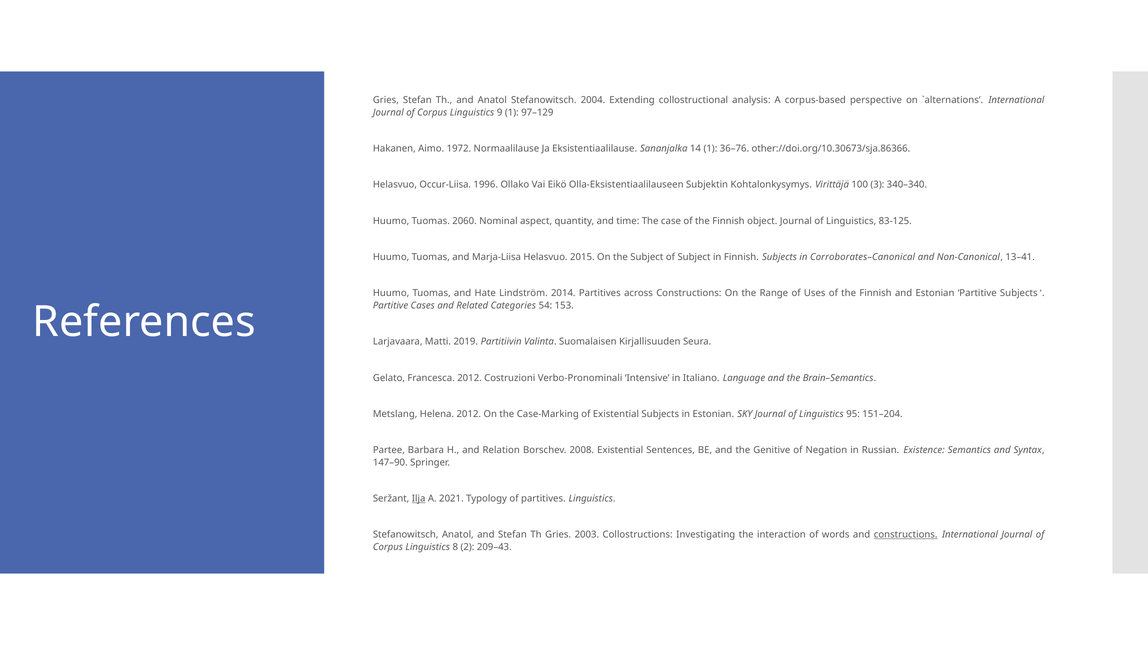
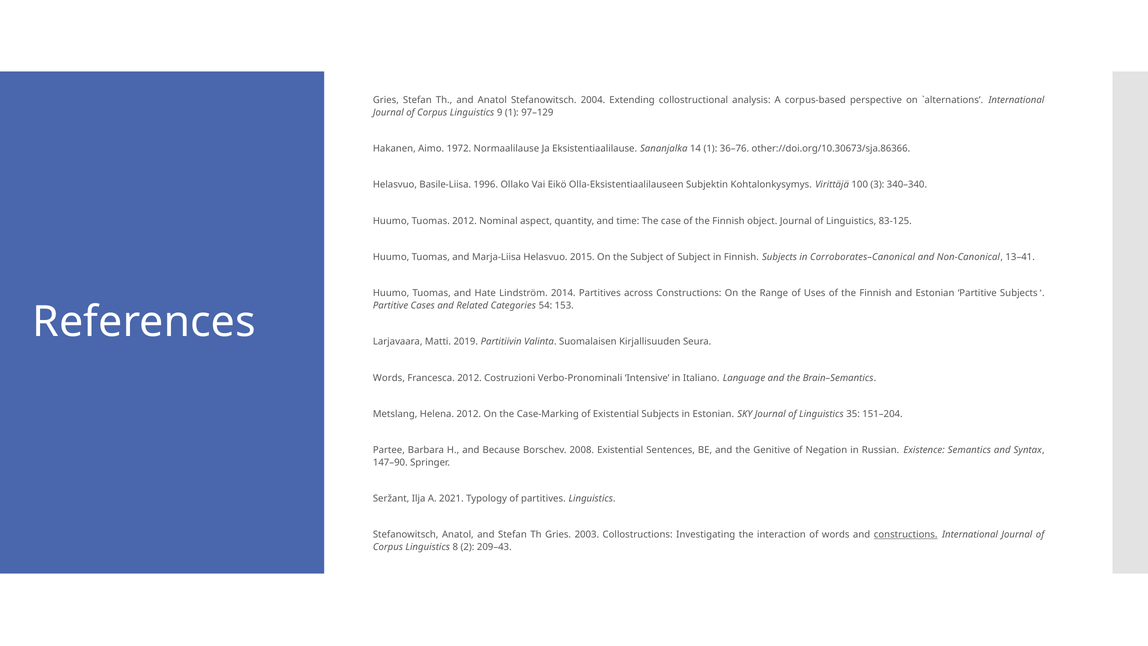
Occur-Liisa: Occur-Liisa -> Basile-Liisa (445, 185)
Tuomas 2060: 2060 -> 2012 (465, 221)
Gelato: Gelato -> Words (389, 378)
95: 95 -> 35 (853, 414)
Relation: Relation -> Because (501, 450)
Ilja underline: present -> none (419, 498)
